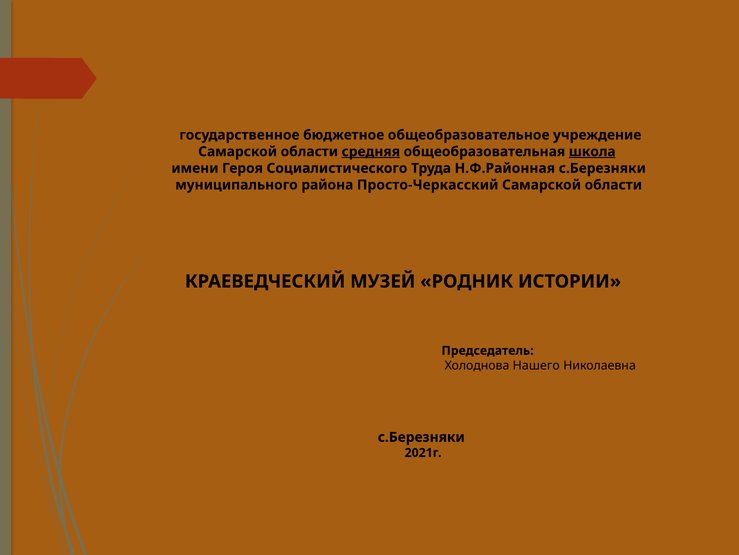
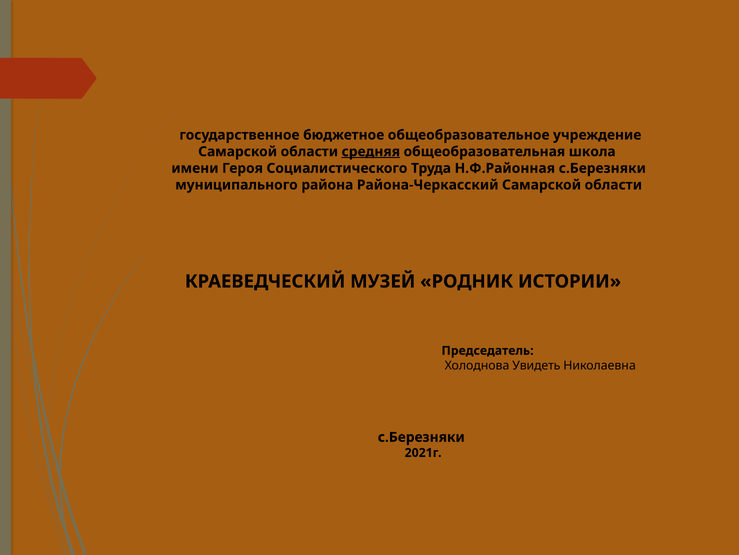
школа underline: present -> none (592, 151)
Просто-Черкасский: Просто-Черкасский -> Района-Черкасский (428, 185)
Нашего: Нашего -> Увидеть (536, 365)
